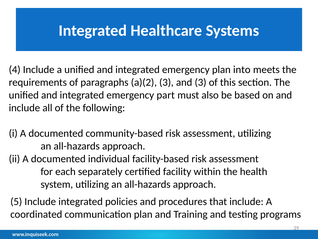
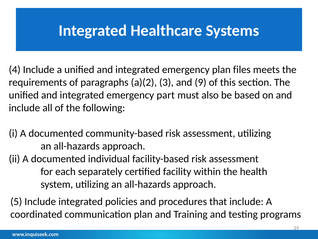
into: into -> files (242, 70)
and 3: 3 -> 9 (201, 82)
